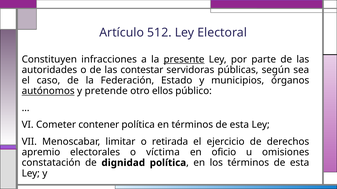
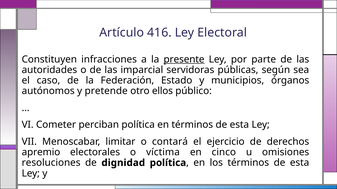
512: 512 -> 416 (159, 33)
contestar: contestar -> imparcial (142, 70)
autónomos underline: present -> none (48, 91)
contener: contener -> perciban (99, 125)
retirada: retirada -> contará (170, 142)
oficio: oficio -> cinco (224, 153)
constatación: constatación -> resoluciones (51, 163)
